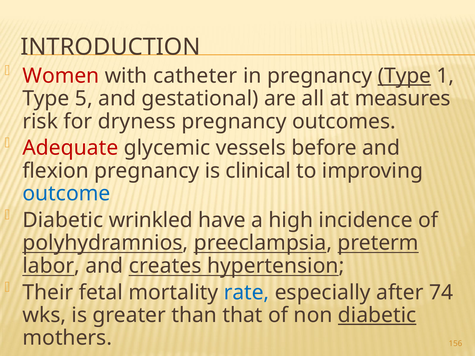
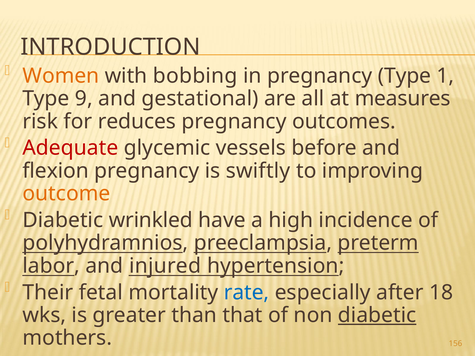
Women colour: red -> orange (61, 76)
catheter: catheter -> bobbing (195, 76)
Type underline: present -> none (404, 76)
5: 5 -> 9 (84, 99)
dryness: dryness -> reduces (137, 121)
clinical: clinical -> swiftly (258, 171)
outcome colour: blue -> orange (67, 194)
creates: creates -> injured (165, 266)
74: 74 -> 18 (441, 293)
